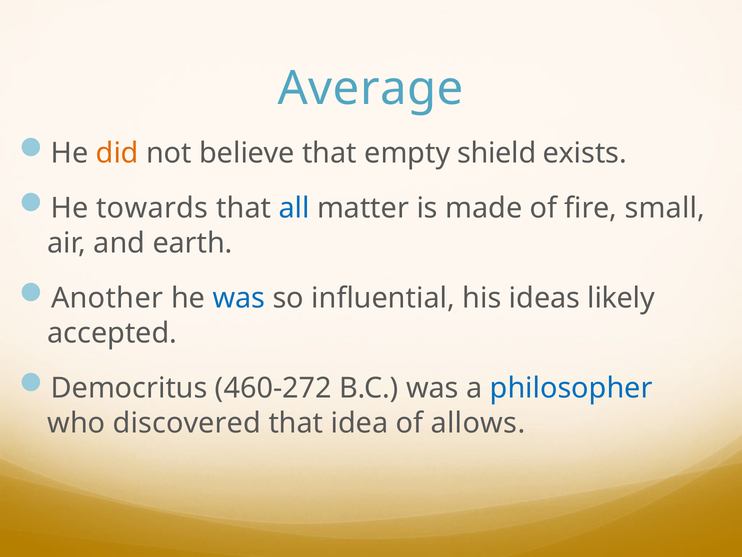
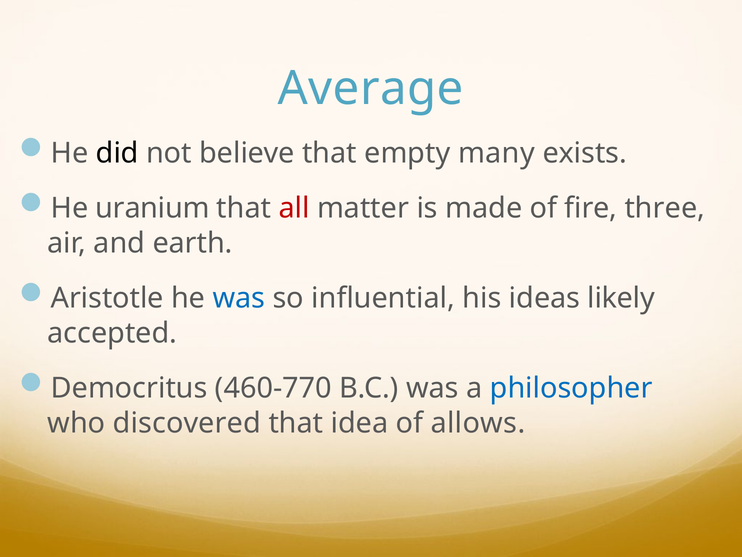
did colour: orange -> black (117, 153)
shield: shield -> many (496, 153)
towards: towards -> uranium (152, 208)
all colour: blue -> red (294, 208)
small: small -> three (665, 208)
Another: Another -> Aristotle (107, 298)
460-272: 460-272 -> 460-770 (273, 388)
